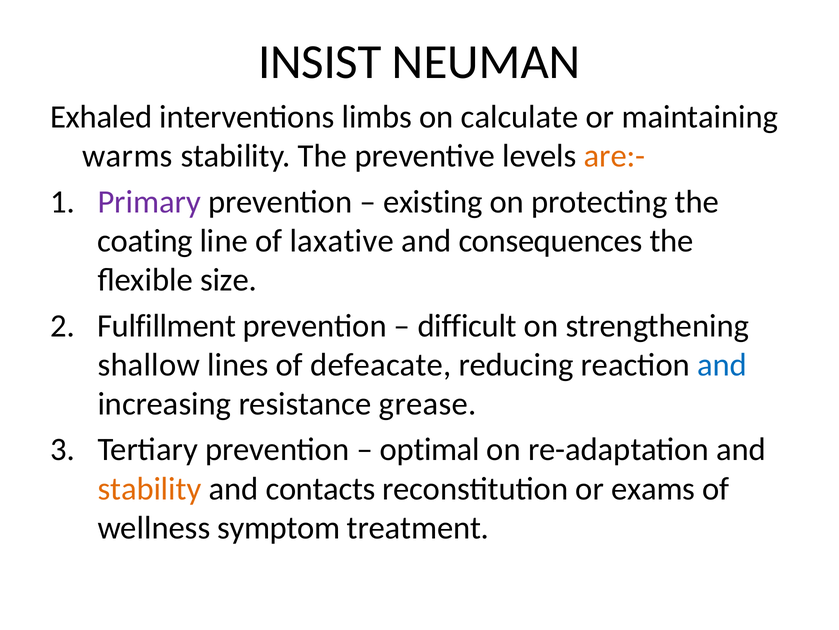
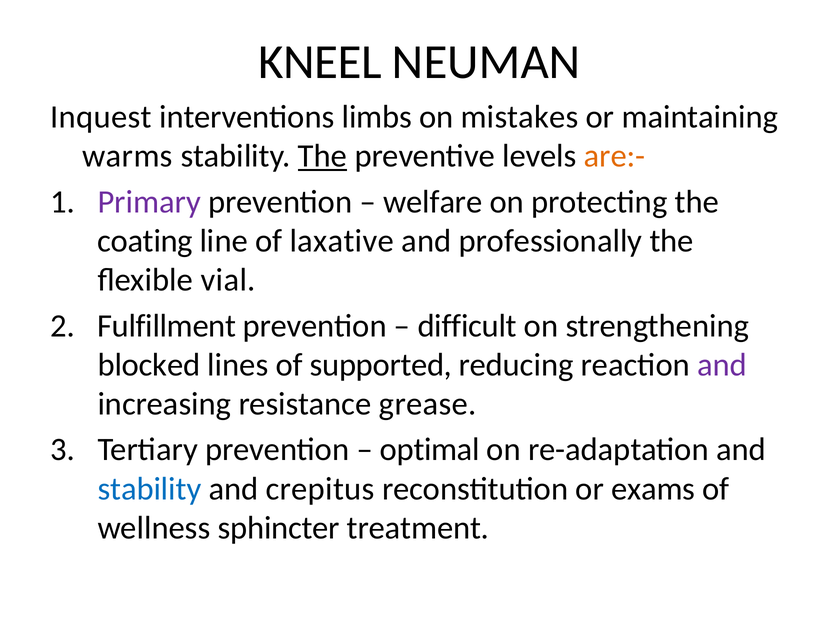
INSIST: INSIST -> KNEEL (320, 62)
Exhaled: Exhaled -> Inquest (101, 117)
calculate: calculate -> mistakes (520, 117)
The underline: none -> present (323, 156)
existing: existing -> welfare (433, 202)
consequences: consequences -> professionally (550, 241)
size: size -> vial (228, 280)
shallow: shallow -> blocked (149, 364)
defeacate: defeacate -> supported (381, 364)
and colour: blue -> purple (722, 364)
stability colour: orange -> blue (149, 488)
contacts: contacts -> crepitus (320, 488)
symptom: symptom -> sphincter (279, 527)
